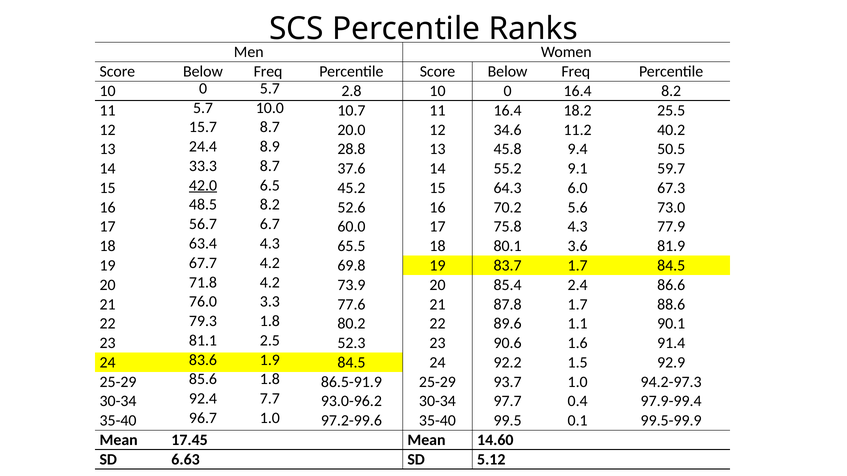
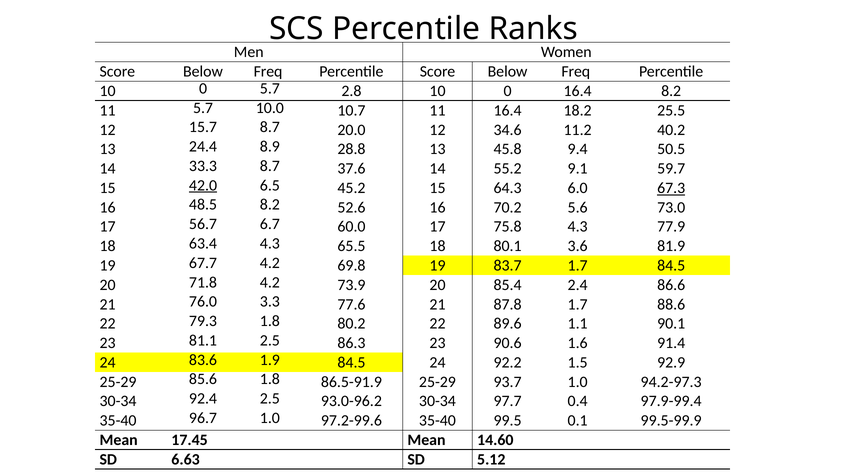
67.3 underline: none -> present (671, 188)
52.3: 52.3 -> 86.3 (351, 343)
92.4 7.7: 7.7 -> 2.5 (270, 399)
